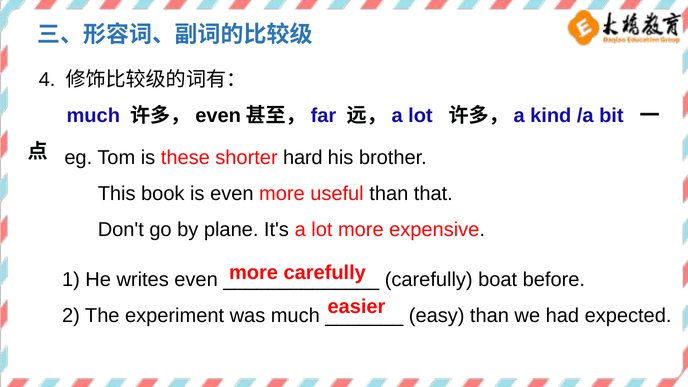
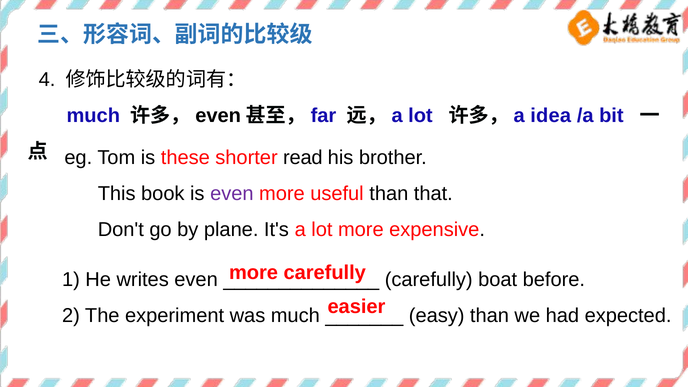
kind: kind -> idea (551, 116)
hard: hard -> read (303, 157)
even colour: black -> purple (232, 194)
